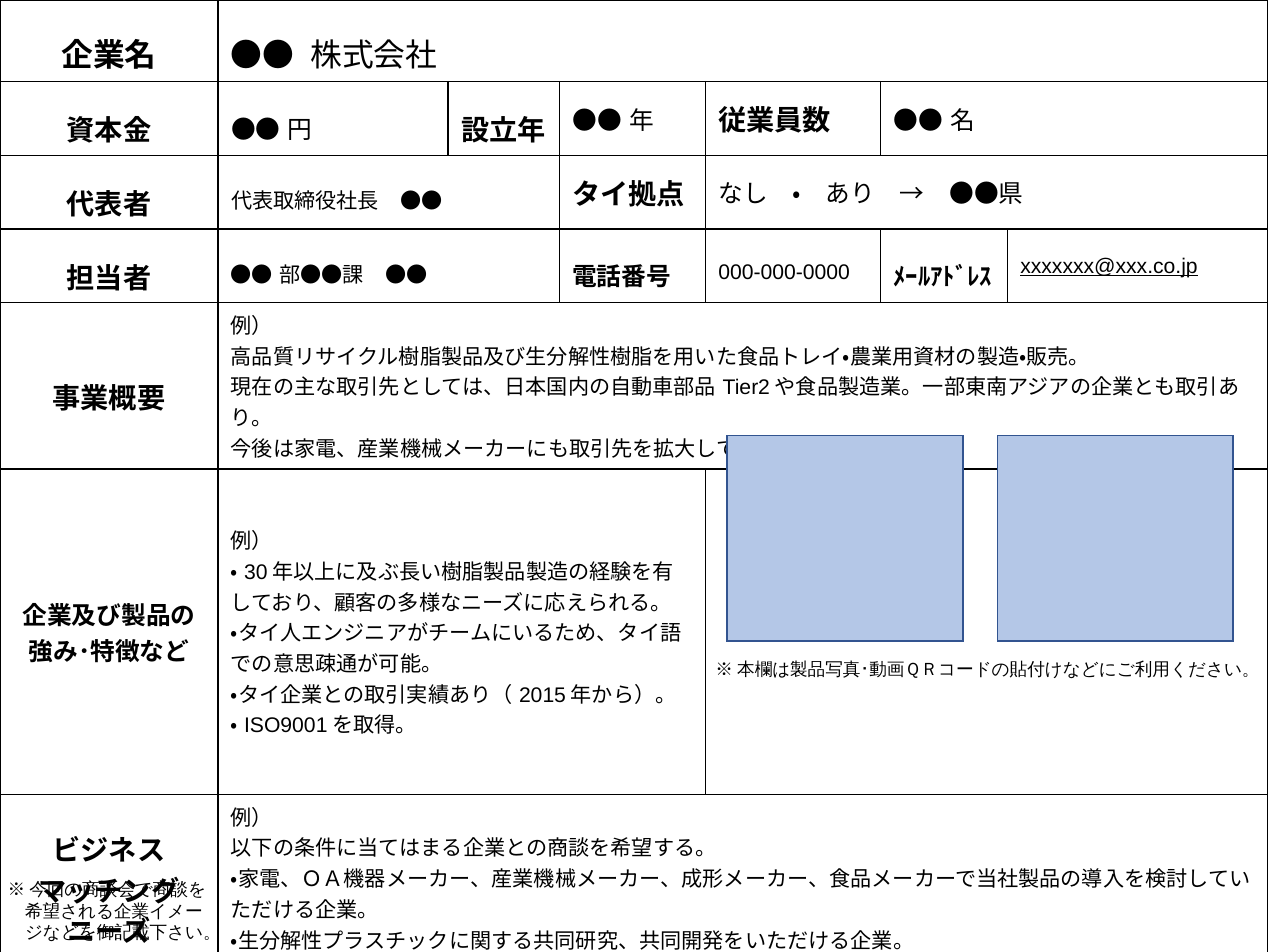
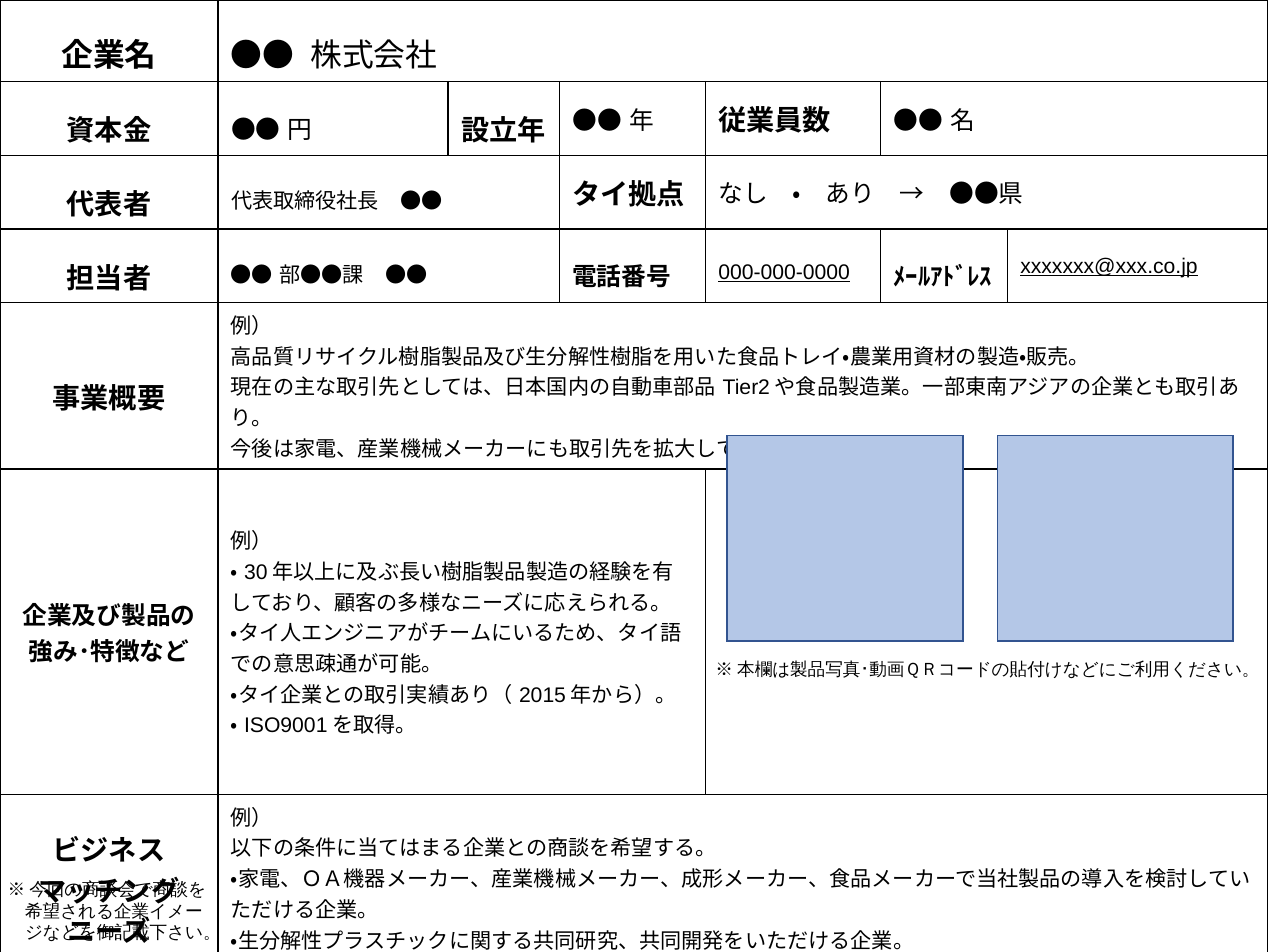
000-000-0000 underline: none -> present (784, 272)
